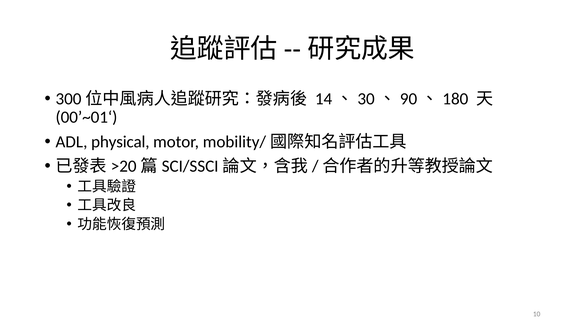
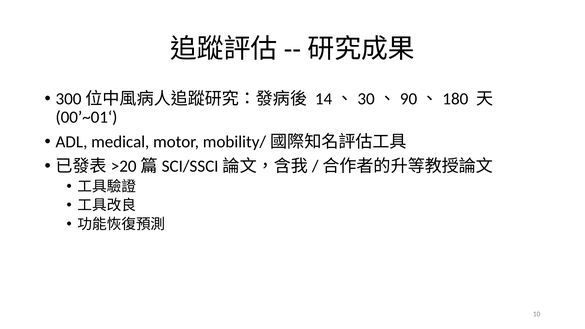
physical: physical -> medical (120, 142)
